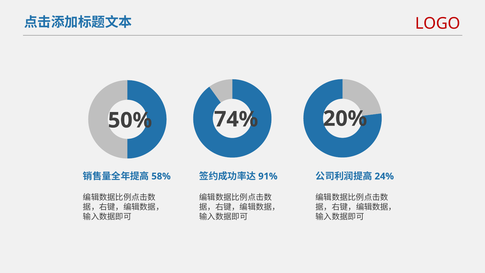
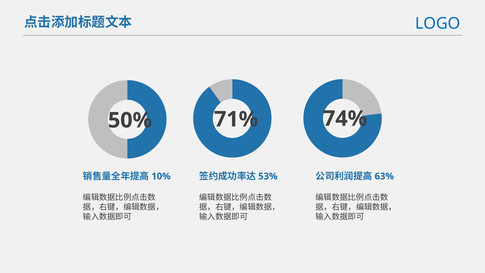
LOGO colour: red -> blue (438, 24)
74%: 74% -> 71% (236, 119)
20%: 20% -> 74% (345, 119)
58%: 58% -> 10% (161, 176)
91%: 91% -> 53% (268, 176)
24%: 24% -> 63% (384, 176)
